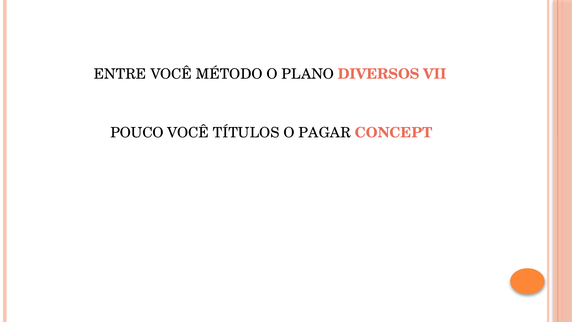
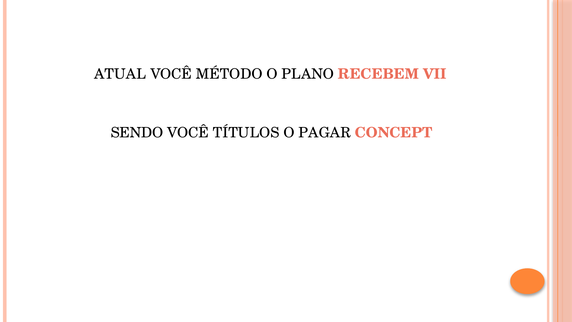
ENTRE: ENTRE -> ATUAL (120, 74)
DIVERSOS: DIVERSOS -> RECEBEM (378, 74)
POUCO: POUCO -> SENDO (137, 133)
